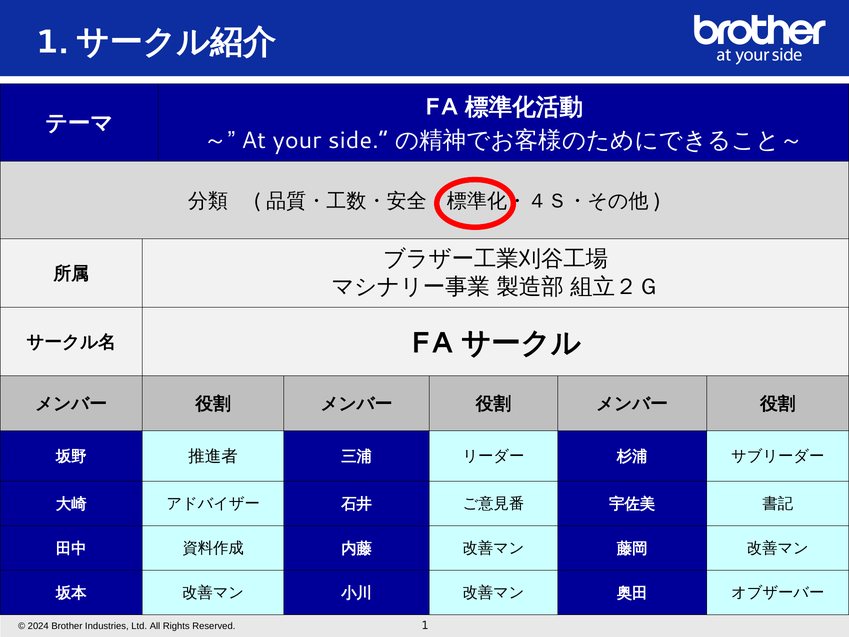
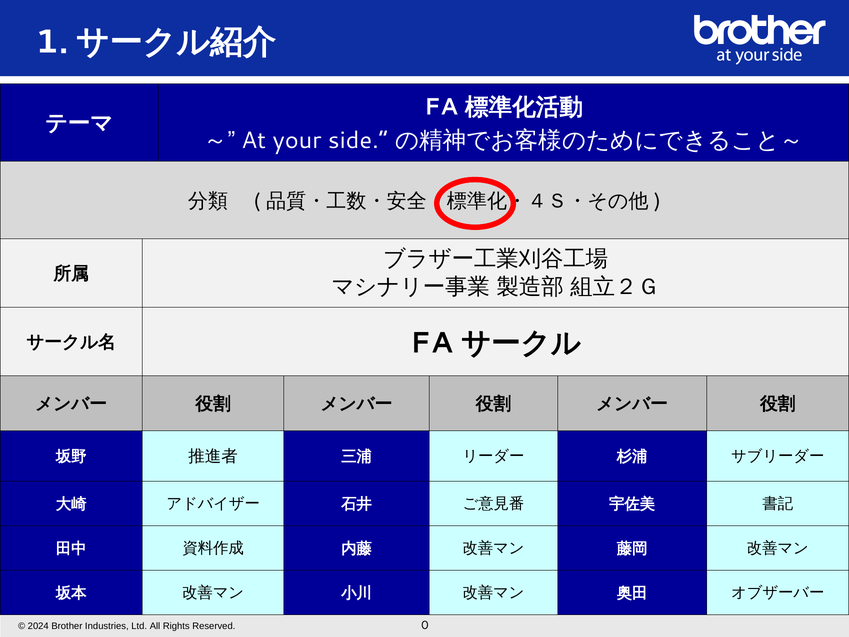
1: 1 -> 0 (425, 625)
